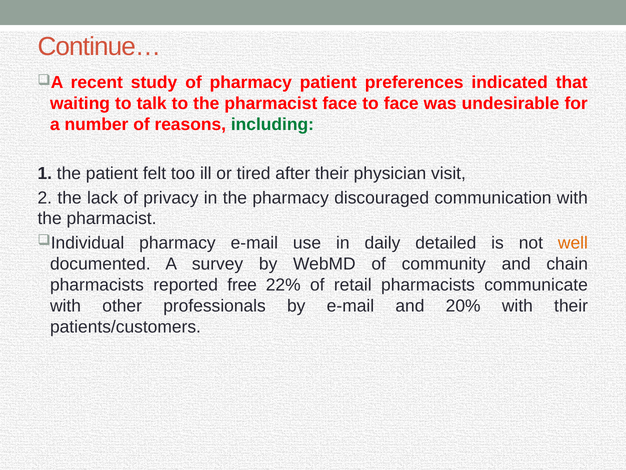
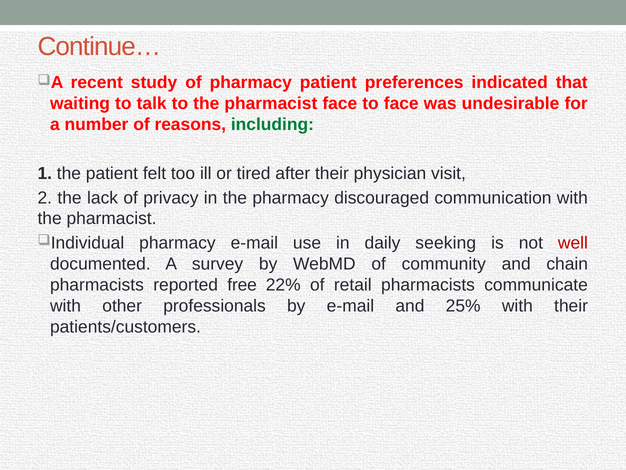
detailed: detailed -> seeking (446, 243)
well colour: orange -> red (573, 243)
20%: 20% -> 25% (463, 306)
